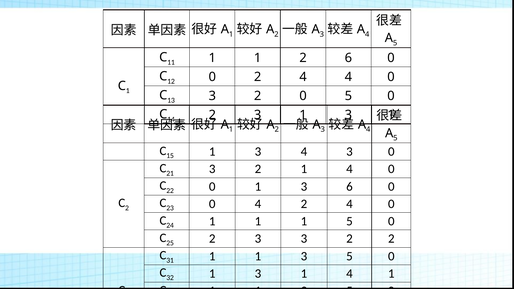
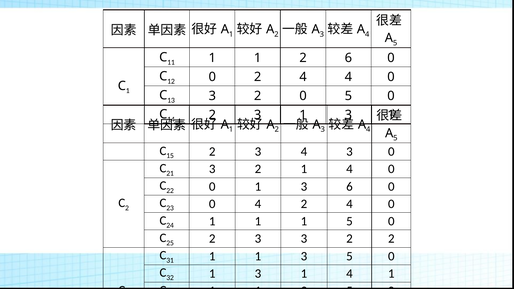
1: 1 -> 2 (212, 152)
